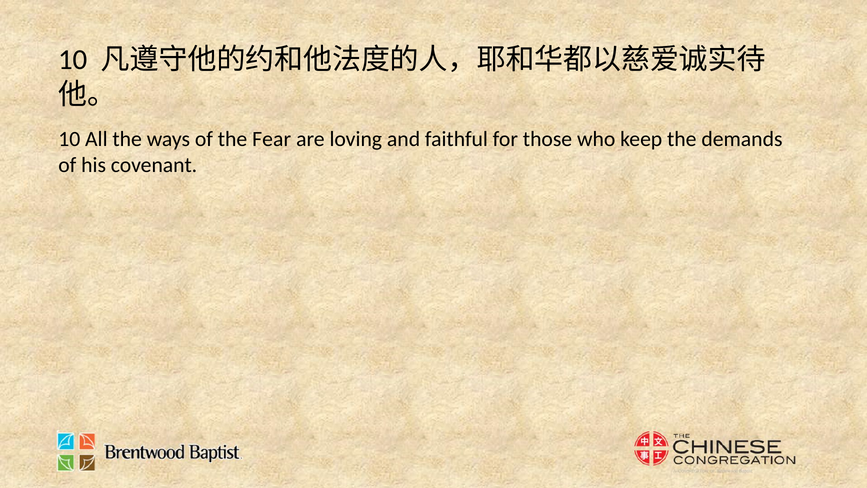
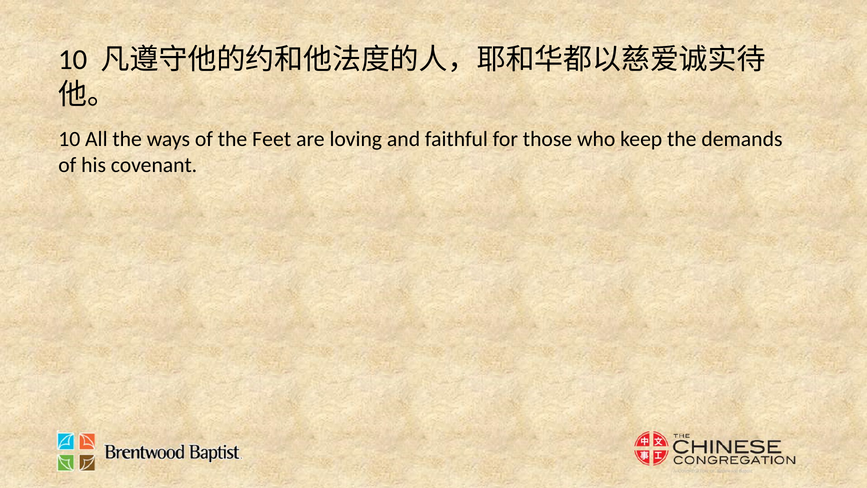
Fear: Fear -> Feet (272, 139)
